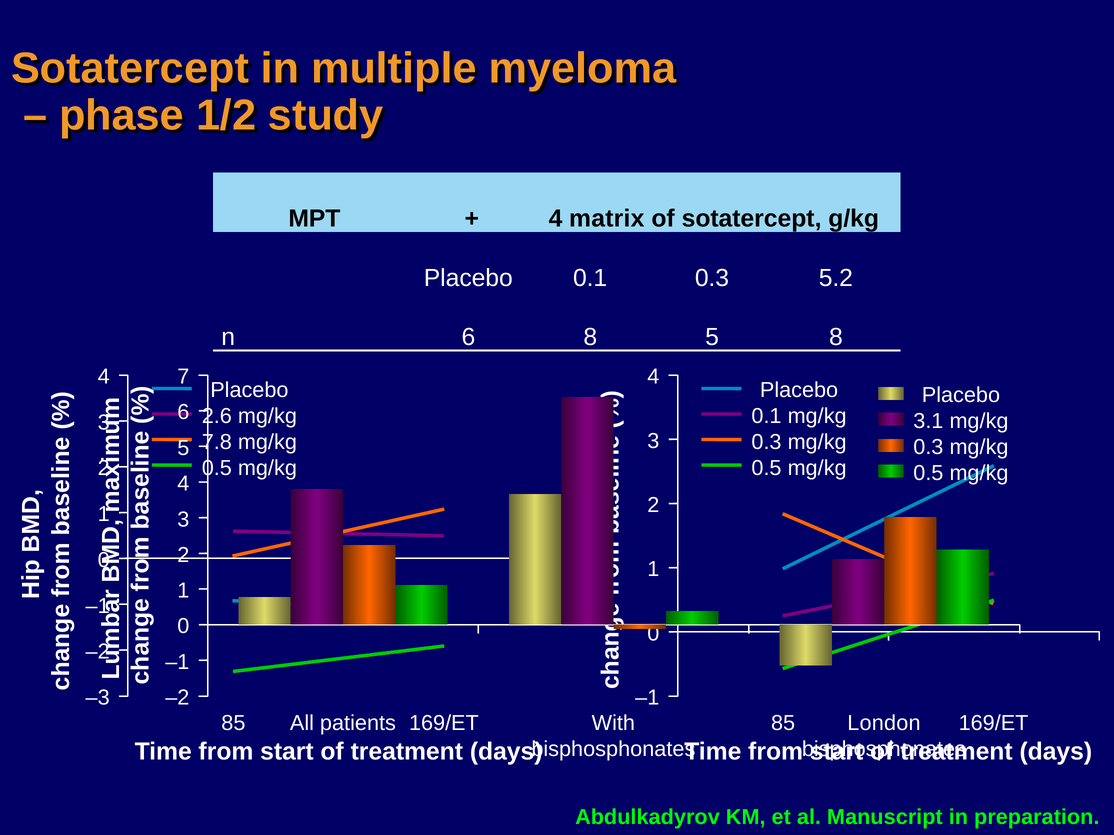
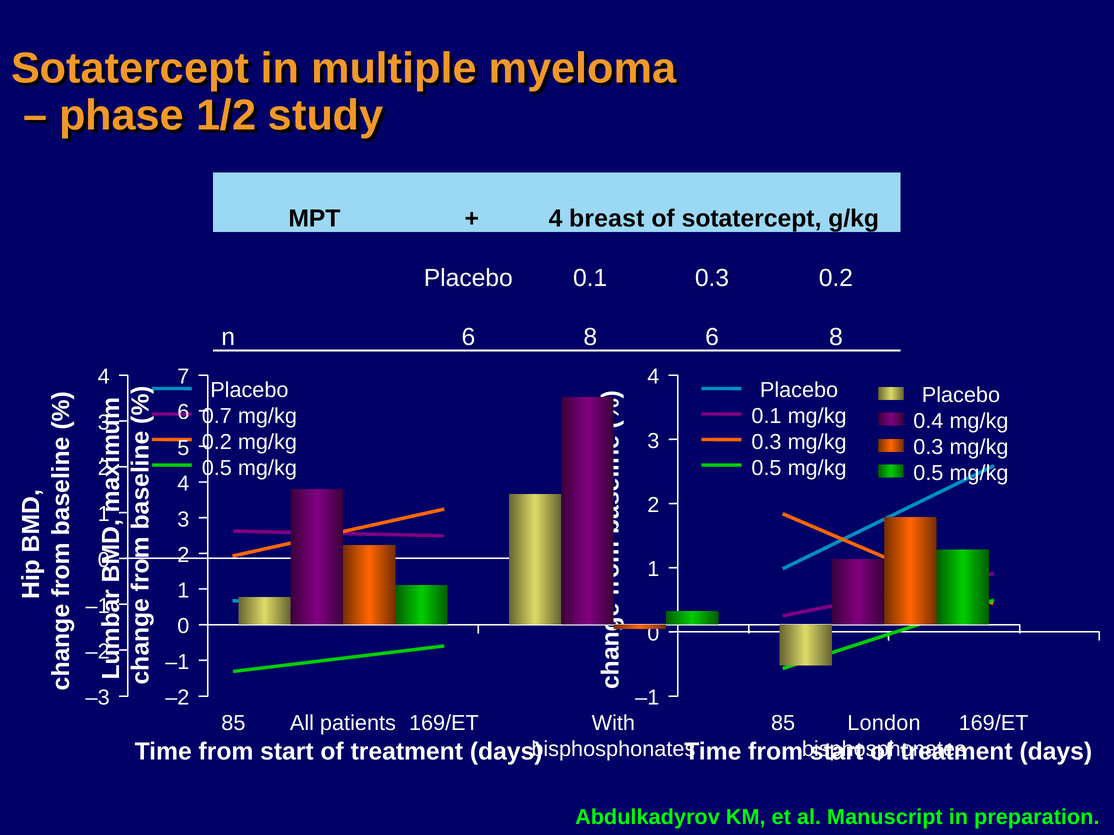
matrix: matrix -> breast (607, 219)
0.3 5.2: 5.2 -> 0.2 (836, 278)
8 5: 5 -> 6 (712, 337)
2.6: 2.6 -> 0.7 (217, 416)
3.1: 3.1 -> 0.4 (928, 421)
7.8: 7.8 -> 0.2 (217, 442)
